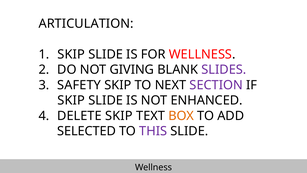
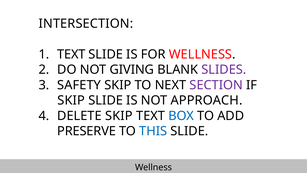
ARTICULATION: ARTICULATION -> INTERSECTION (86, 24)
SKIP: SKIP -> TEXT (71, 54)
ENHANCED: ENHANCED -> APPROACH (207, 100)
BOX colour: orange -> blue (181, 116)
SELECTED: SELECTED -> PRESERVE (87, 131)
THIS colour: purple -> blue (153, 131)
